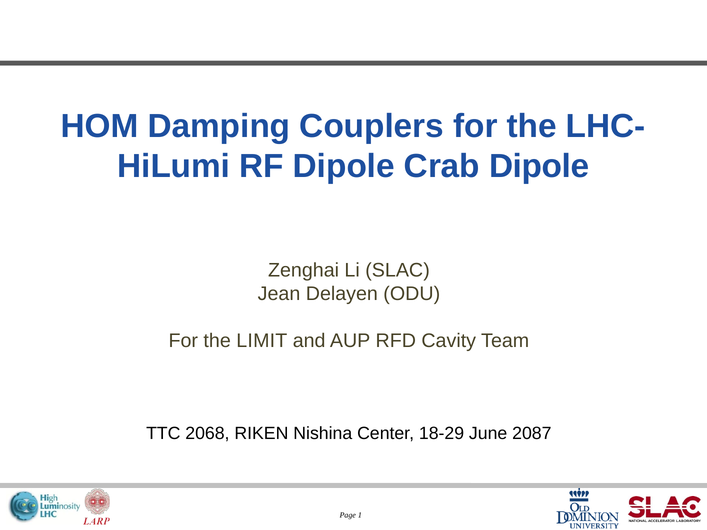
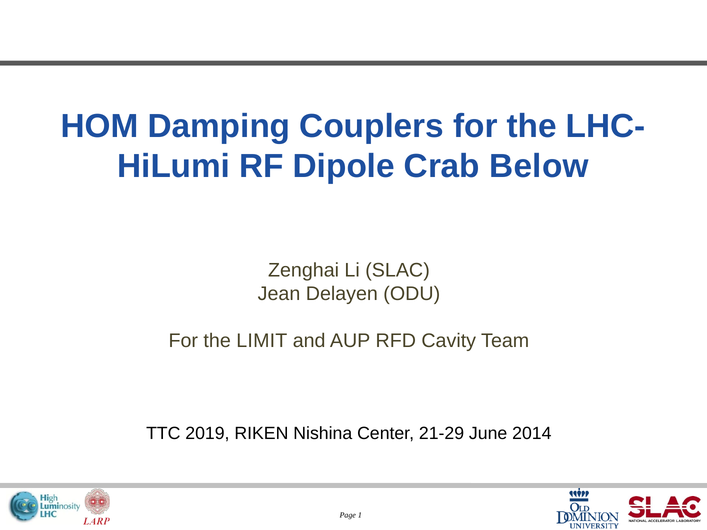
Crab Dipole: Dipole -> Below (539, 166)
2068: 2068 -> 2019 (207, 434)
18-29: 18-29 -> 21-29 (442, 434)
2087: 2087 -> 2014 (532, 434)
